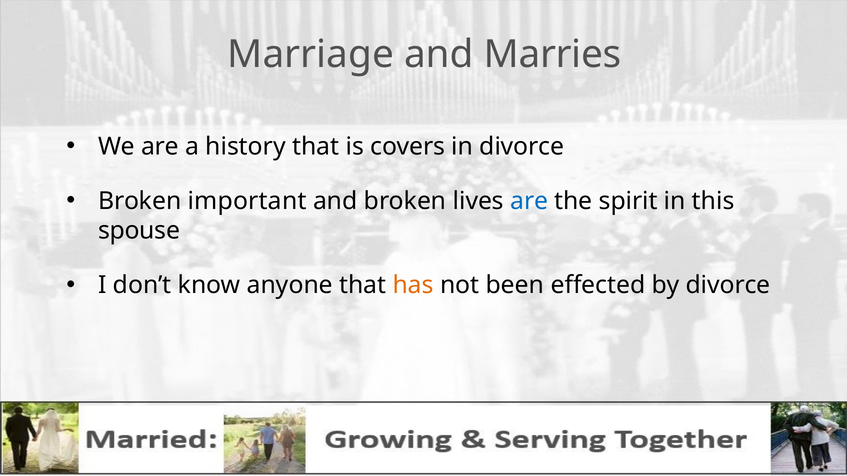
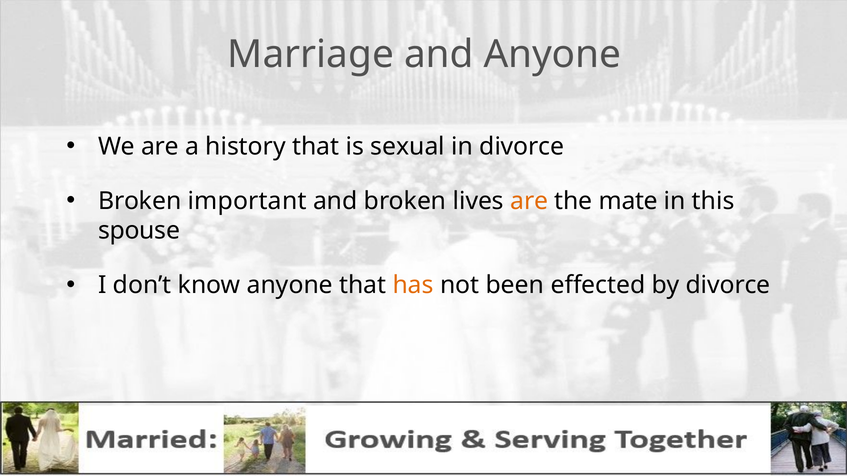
and Marries: Marries -> Anyone (552, 54)
covers: covers -> sexual (408, 147)
are colour: blue -> orange (529, 201)
spirit: spirit -> mate (628, 201)
